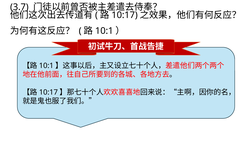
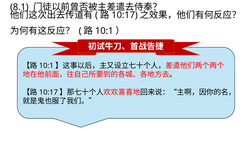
3.7: 3.7 -> 8.1 (19, 7)
